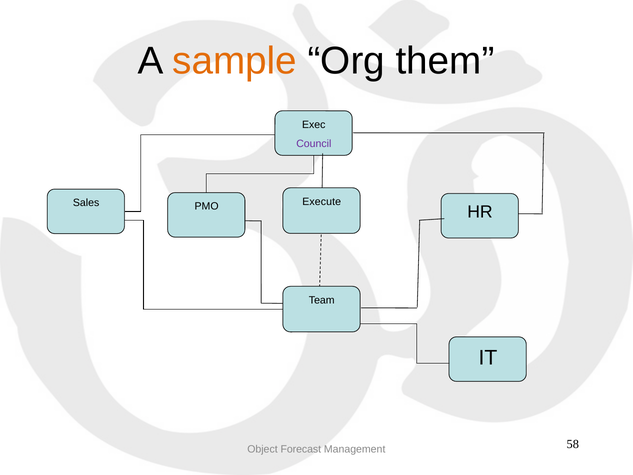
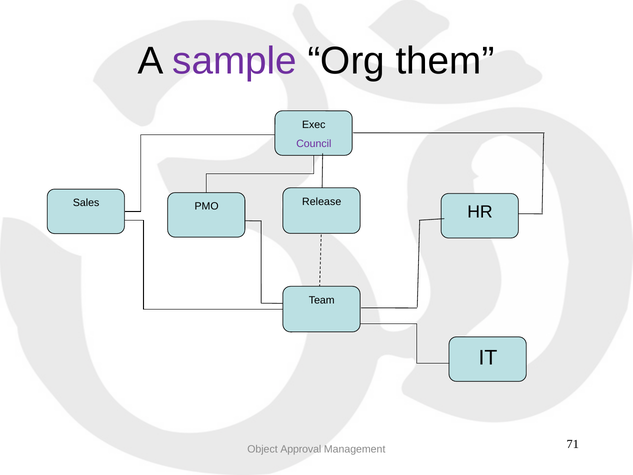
sample colour: orange -> purple (235, 61)
Execute: Execute -> Release (322, 202)
Forecast: Forecast -> Approval (301, 449)
58: 58 -> 71 (573, 444)
